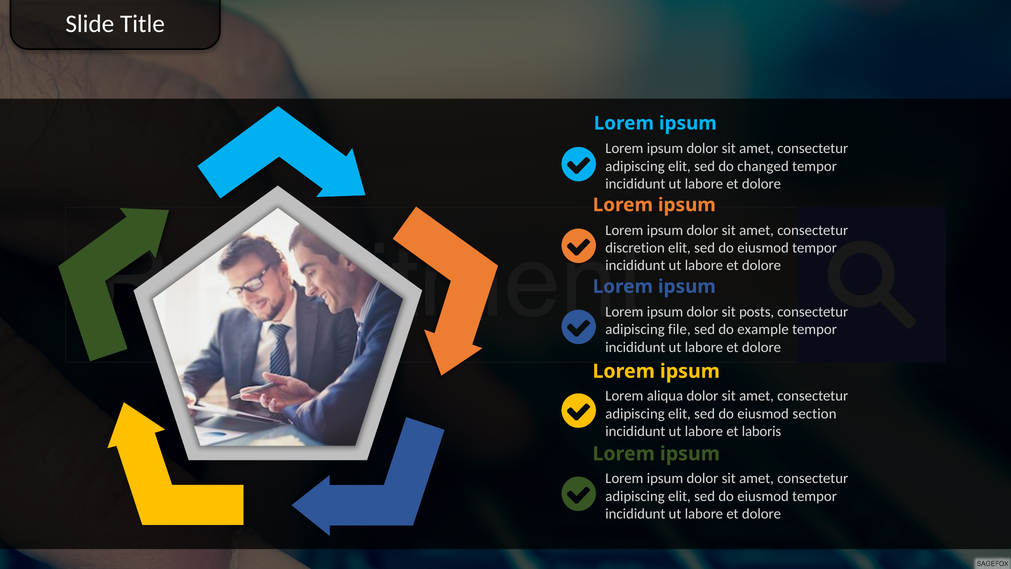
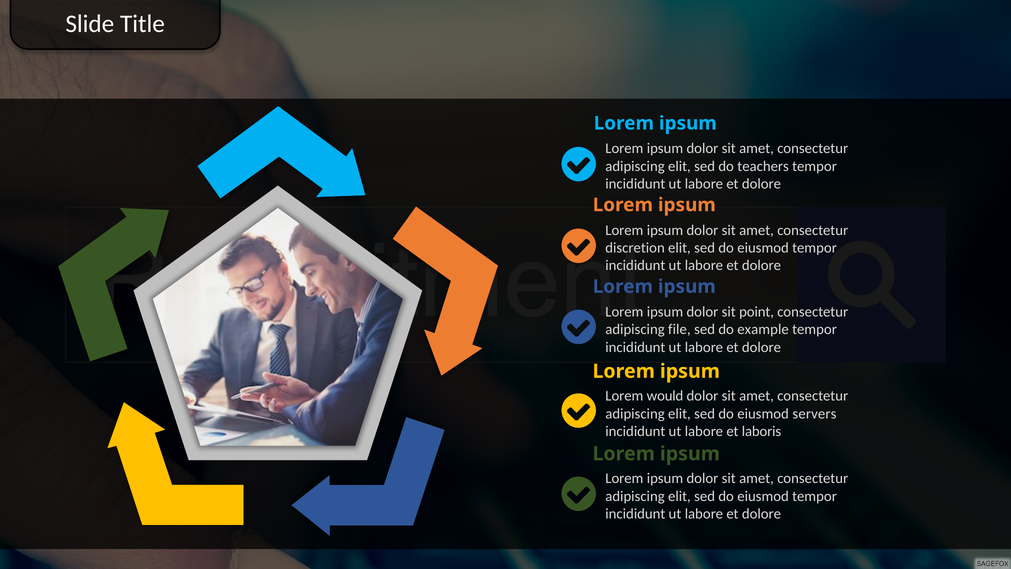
changed: changed -> teachers (763, 166)
posts: posts -> point (757, 312)
aliqua: aliqua -> would (665, 396)
section: section -> servers (814, 414)
